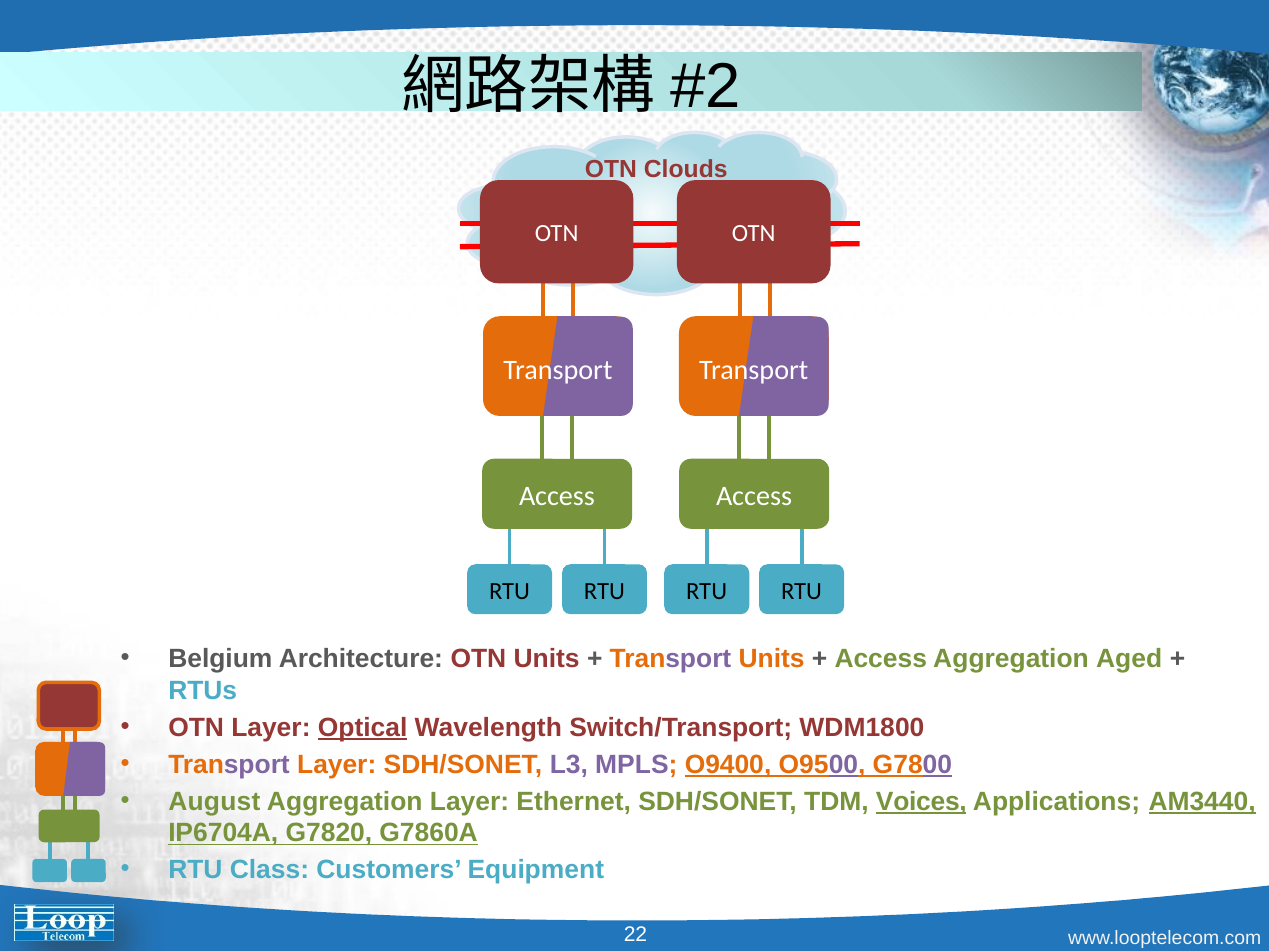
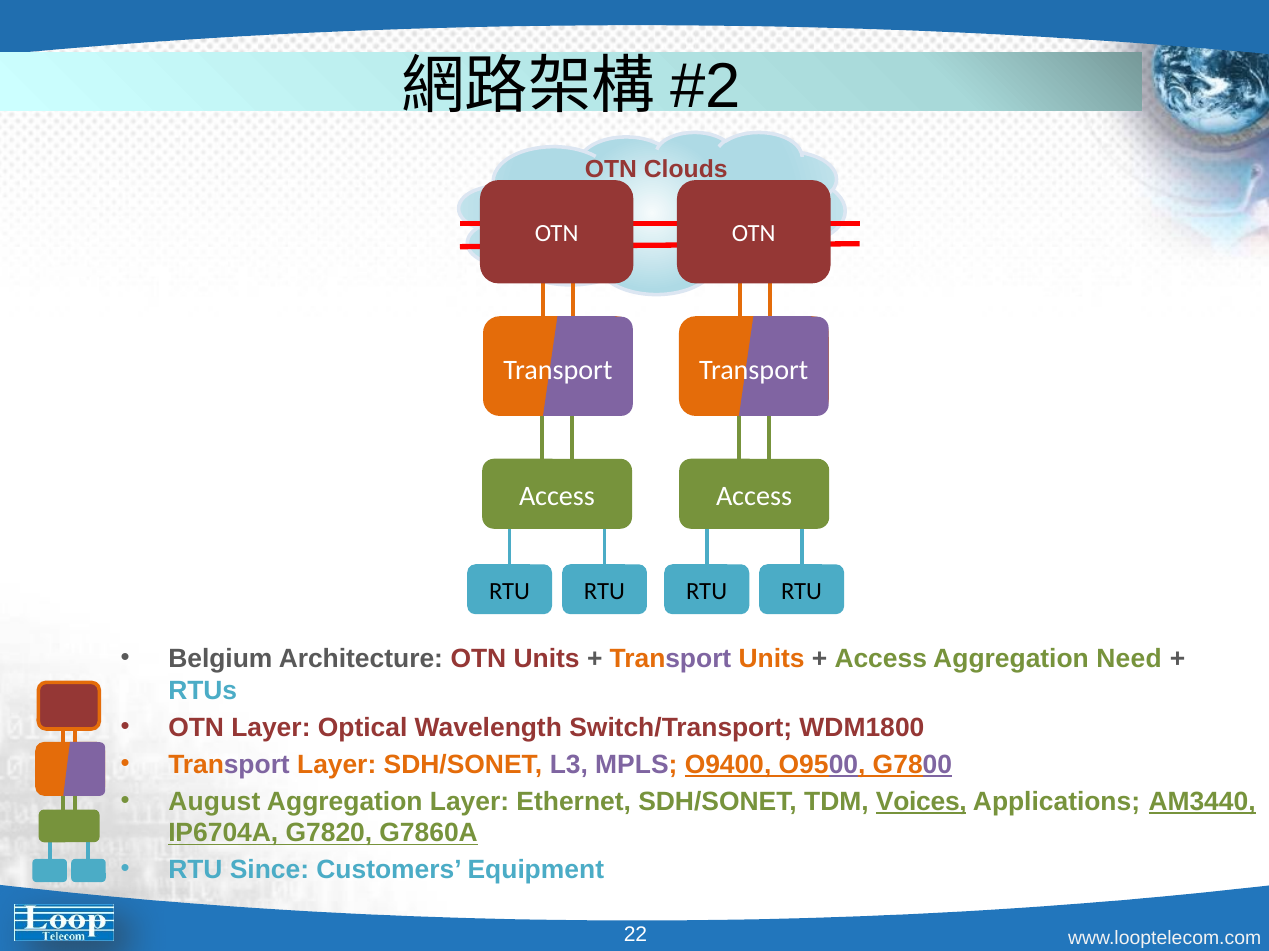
Aged: Aged -> Need (1129, 660)
Optical underline: present -> none (363, 728)
Class: Class -> Since (269, 871)
